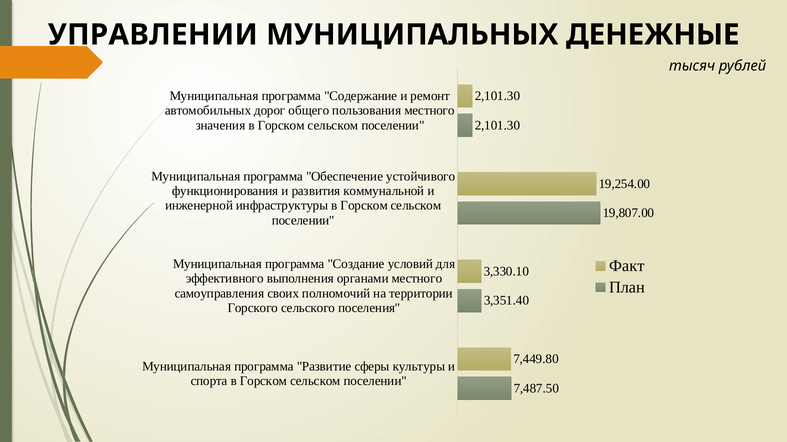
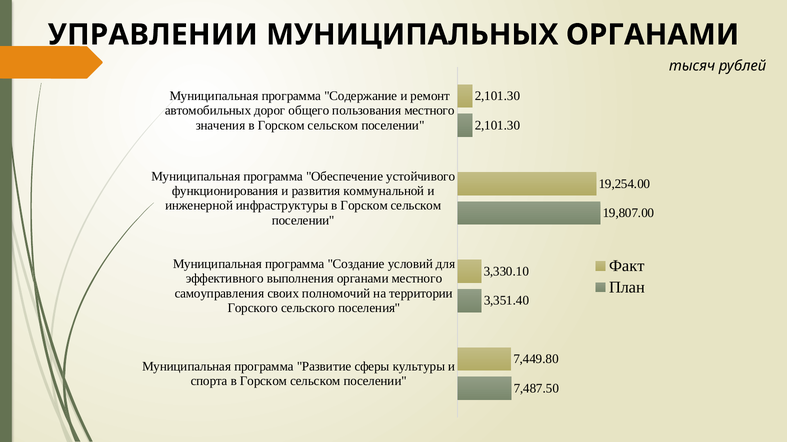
МУНИЦИПАЛЬНЫХ ДЕНЕЖНЫЕ: ДЕНЕЖНЫЕ -> ОРГАНАМИ (653, 35)
